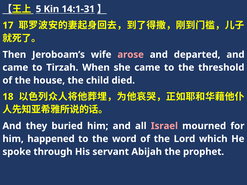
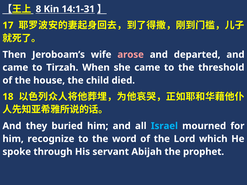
5: 5 -> 8 (38, 9)
Israel colour: pink -> light blue (164, 126)
happened: happened -> recognize (51, 139)
